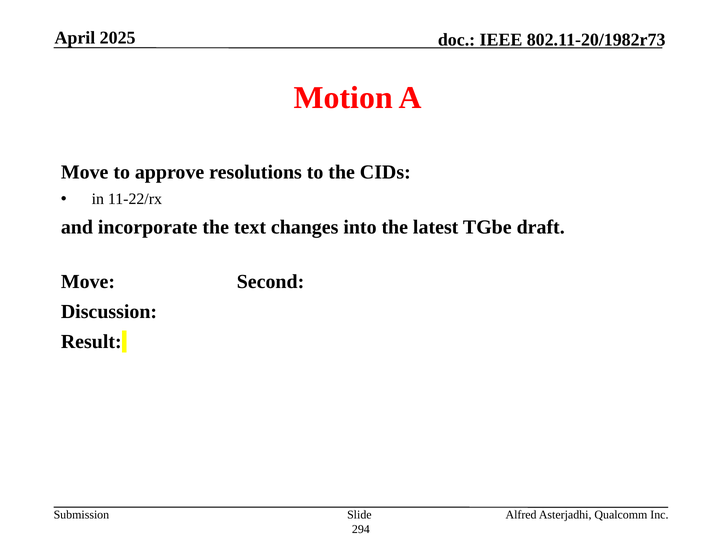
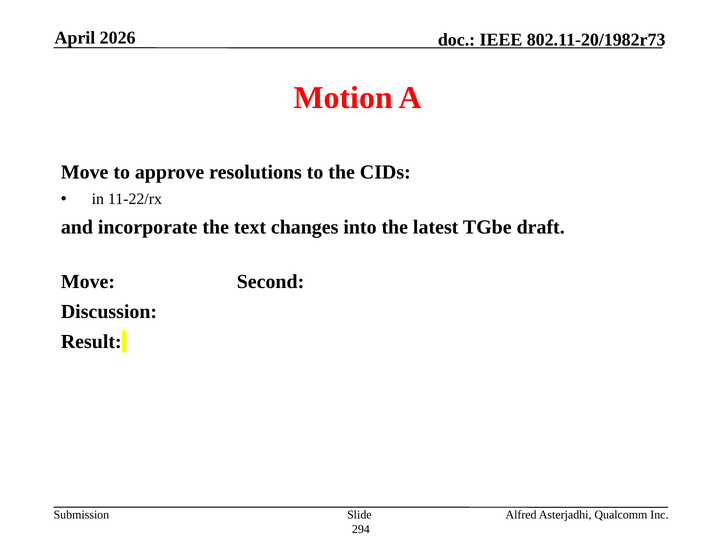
2025: 2025 -> 2026 (118, 38)
